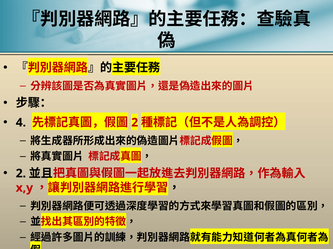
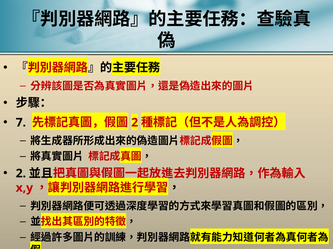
4: 4 -> 7 (21, 123)
